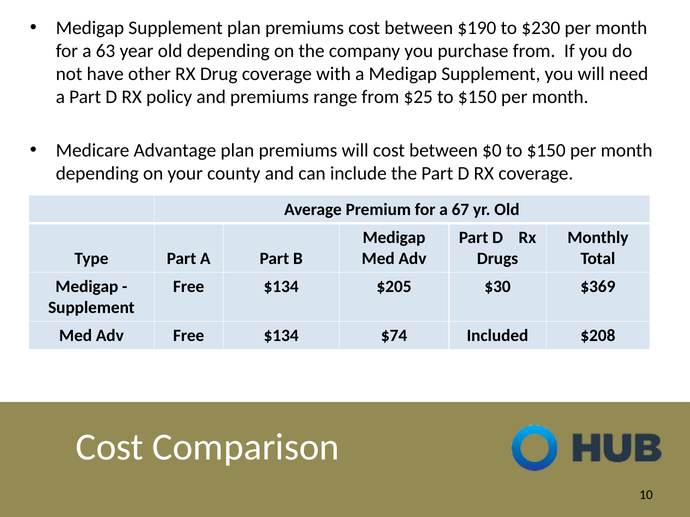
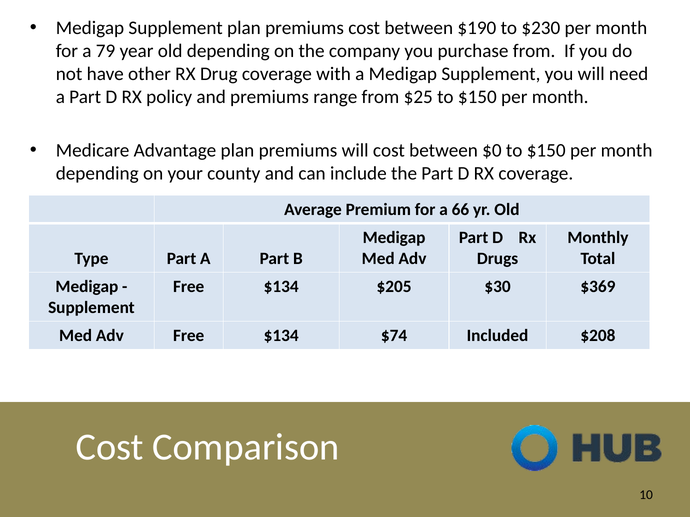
63: 63 -> 79 (106, 51)
67: 67 -> 66 (460, 210)
